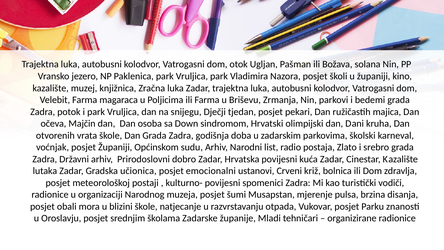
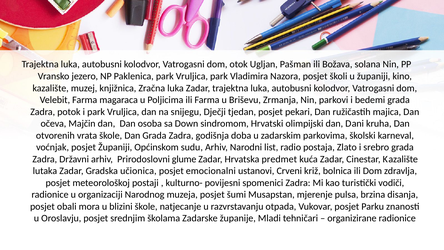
dobro: dobro -> glume (184, 159)
Hrvatska povijesni: povijesni -> predmet (279, 159)
